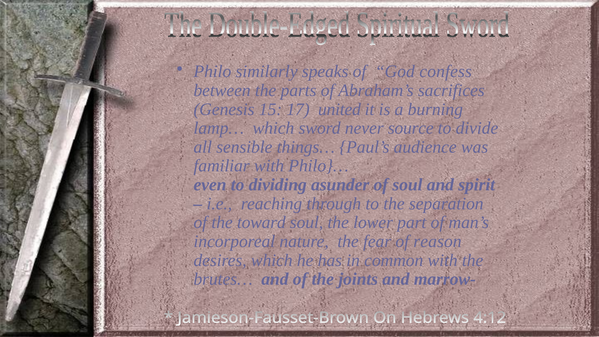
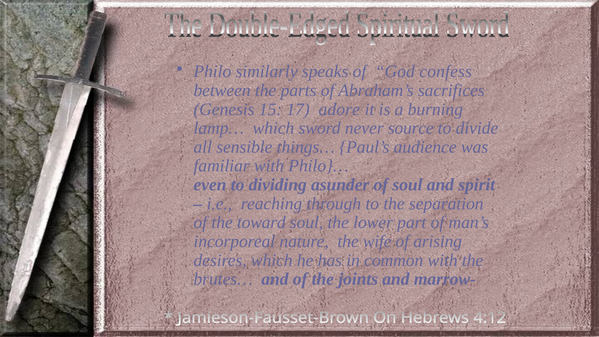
united: united -> adore (339, 109)
fear: fear -> wife (377, 241)
reason: reason -> arising (438, 241)
